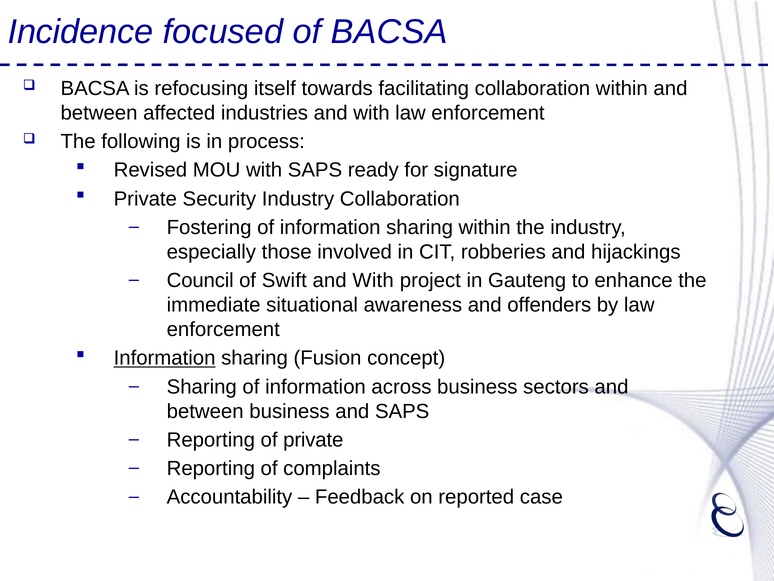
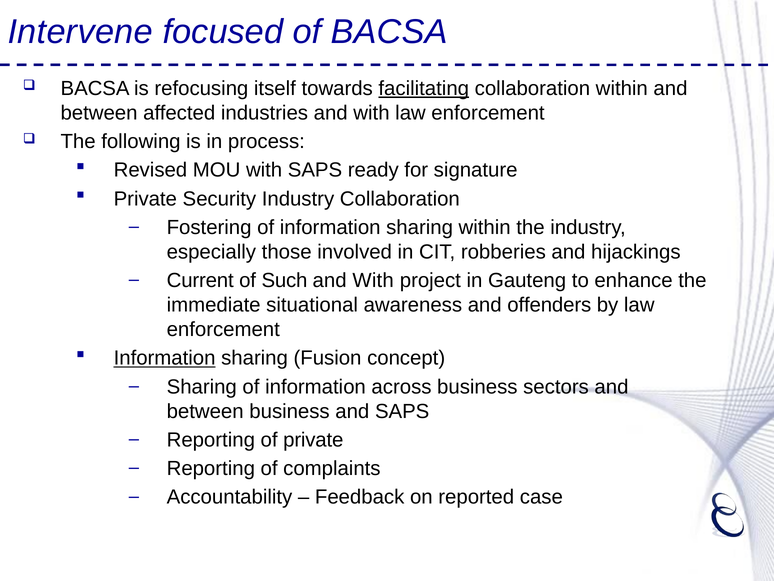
Incidence: Incidence -> Intervene (80, 32)
facilitating underline: none -> present (424, 88)
Council: Council -> Current (200, 280)
Swift: Swift -> Such (284, 280)
